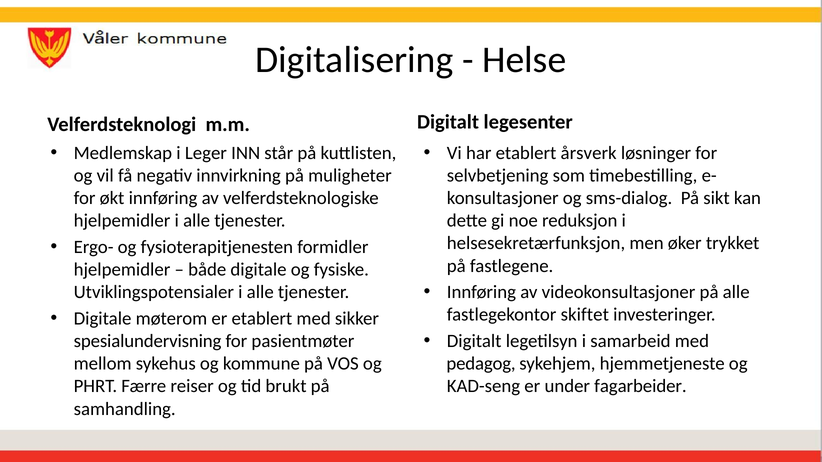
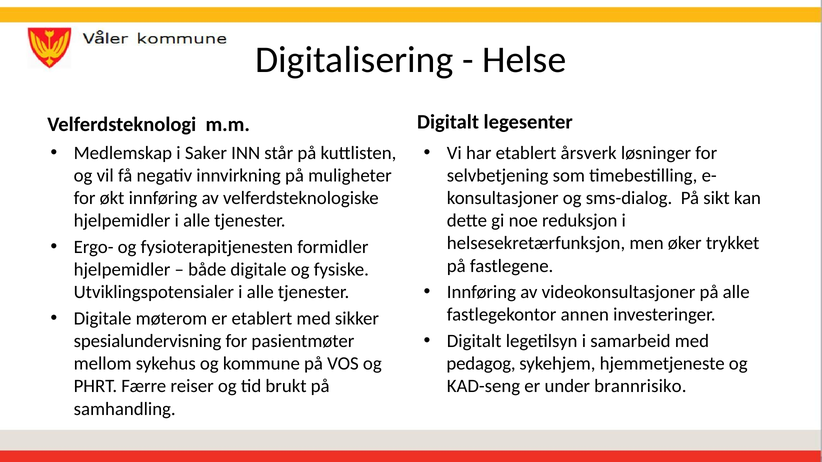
Leger: Leger -> Saker (206, 153)
skiftet: skiftet -> annen (585, 315)
fagarbeider: fagarbeider -> brannrisiko (640, 387)
